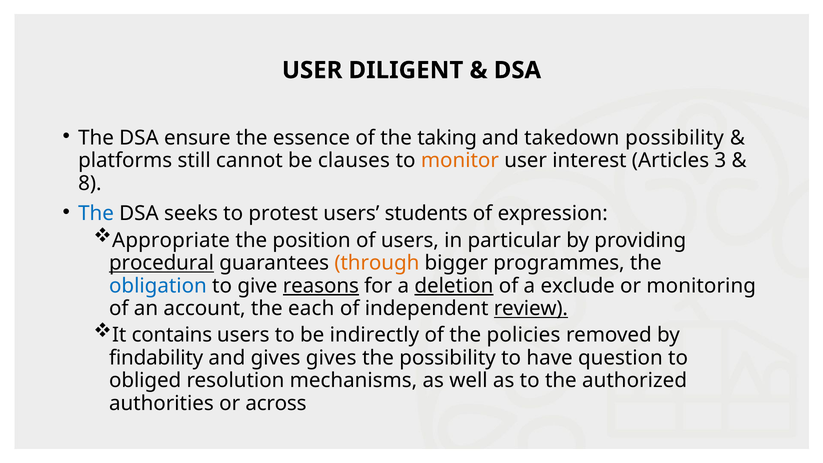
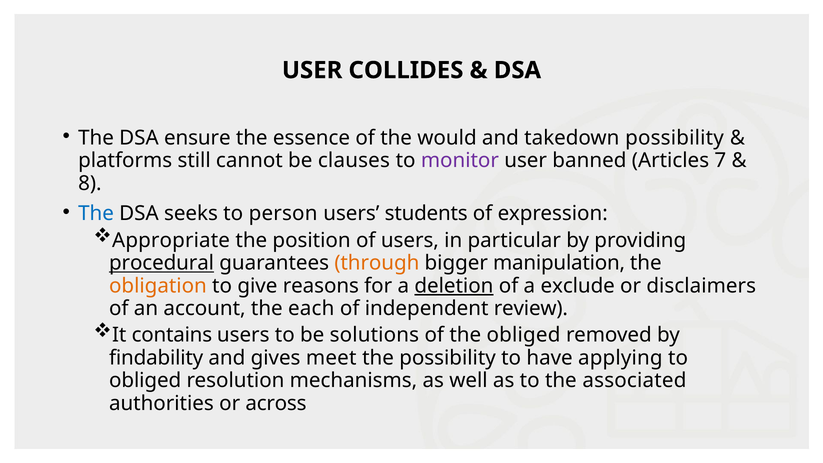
DILIGENT: DILIGENT -> COLLIDES (406, 70)
taking: taking -> would (447, 138)
monitor colour: orange -> purple (460, 160)
interest: interest -> banned (589, 160)
3: 3 -> 7 (720, 160)
protest: protest -> person (283, 214)
programmes: programmes -> manipulation (559, 263)
obligation colour: blue -> orange (158, 286)
reasons underline: present -> none (321, 286)
monitoring: monitoring -> disclaimers (701, 286)
review underline: present -> none (531, 308)
indirectly: indirectly -> solutions (374, 335)
the policies: policies -> obliged (524, 335)
gives gives: gives -> meet (331, 358)
question: question -> applying (620, 358)
authorized: authorized -> associated (634, 381)
